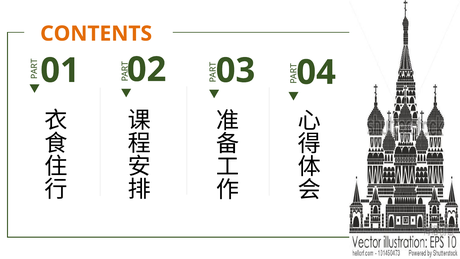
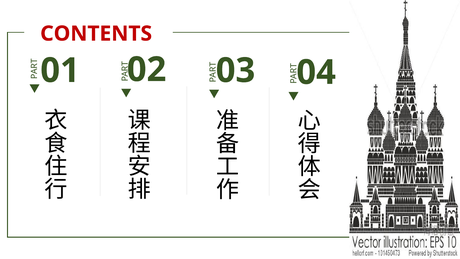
CONTENTS colour: orange -> red (96, 34)
